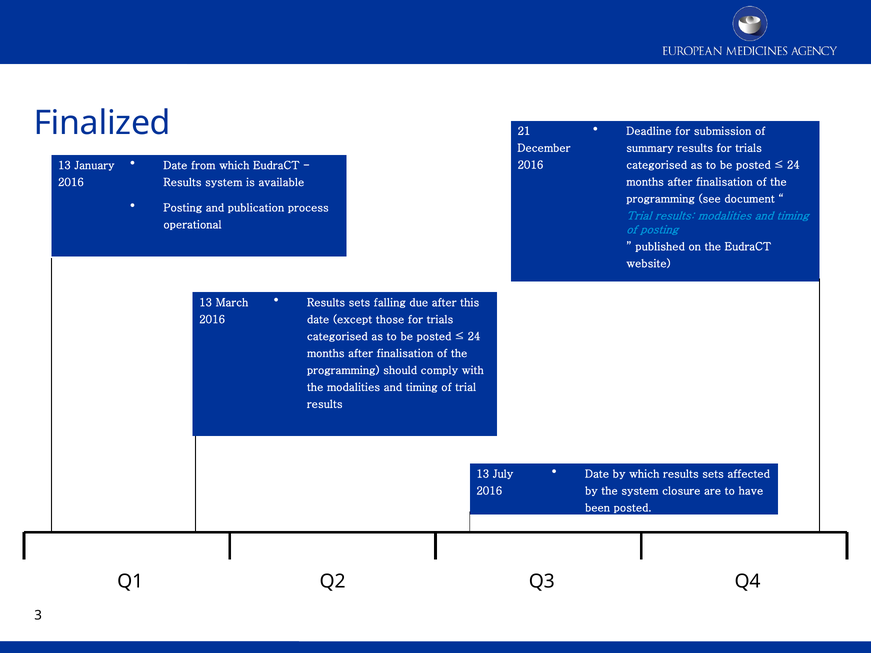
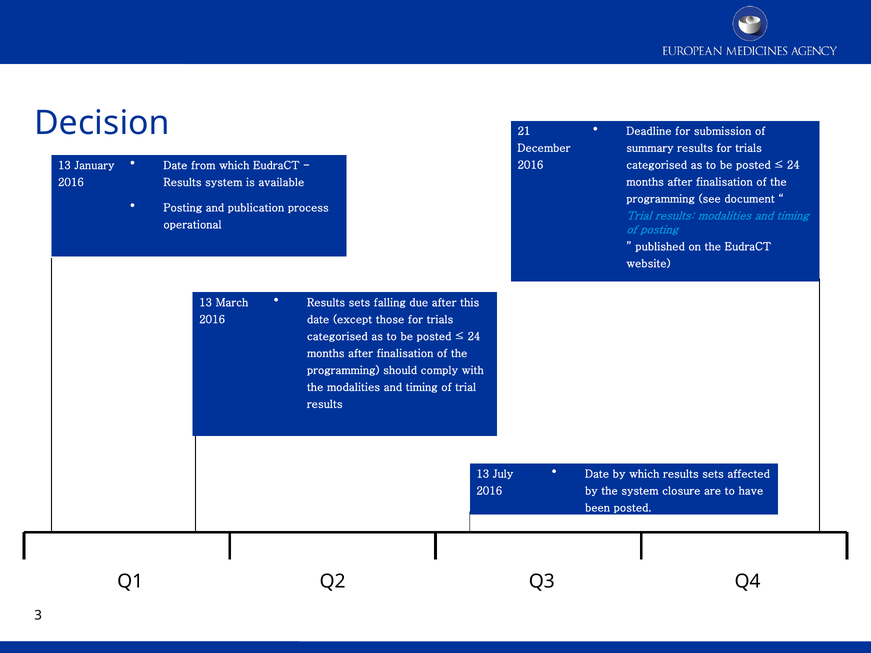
Finalized: Finalized -> Decision (102, 123)
